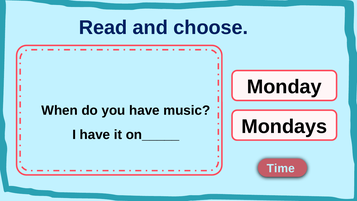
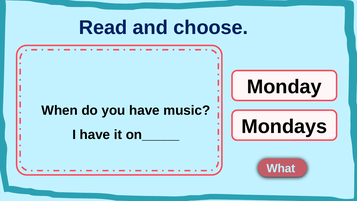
Time: Time -> What (281, 168)
